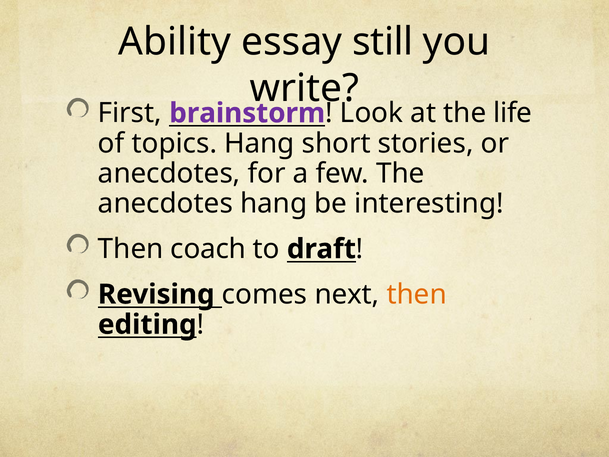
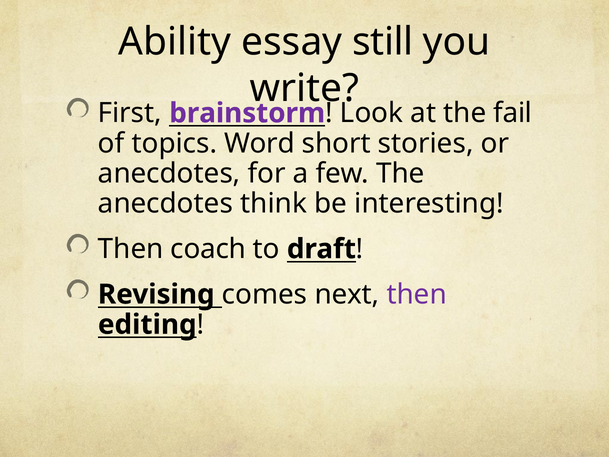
life: life -> fail (513, 113)
topics Hang: Hang -> Word (260, 143)
anecdotes hang: hang -> think (274, 204)
then colour: orange -> purple (417, 294)
